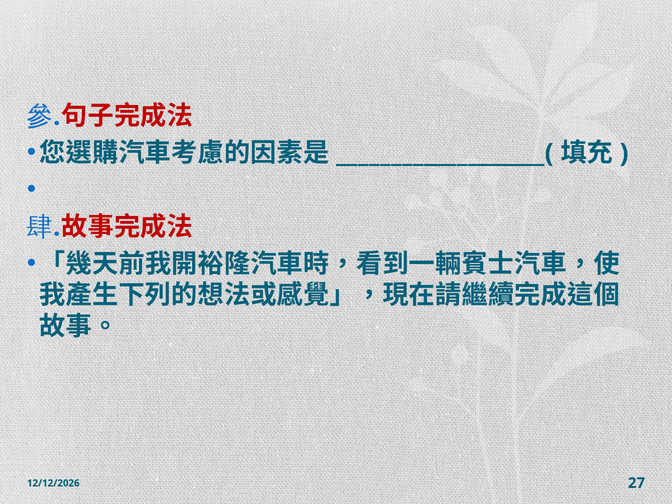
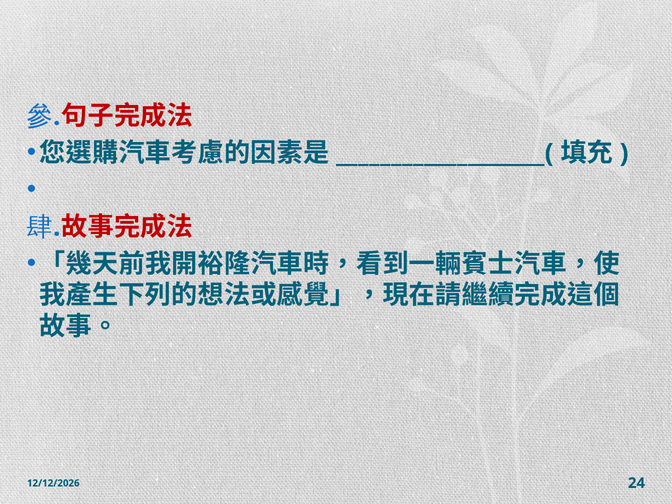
27: 27 -> 24 (637, 483)
